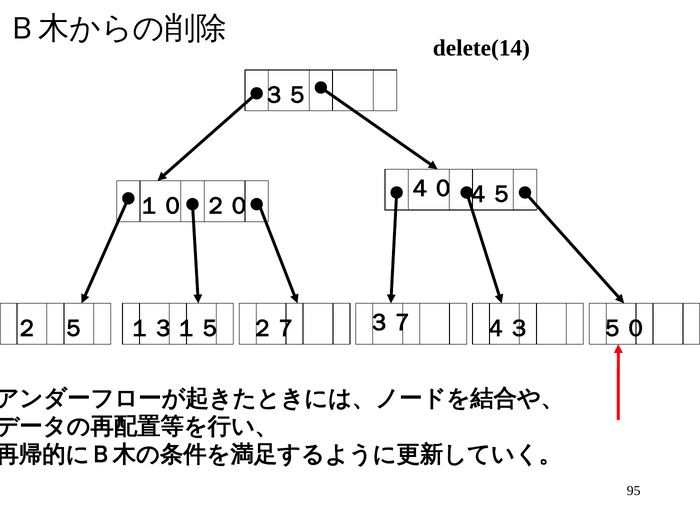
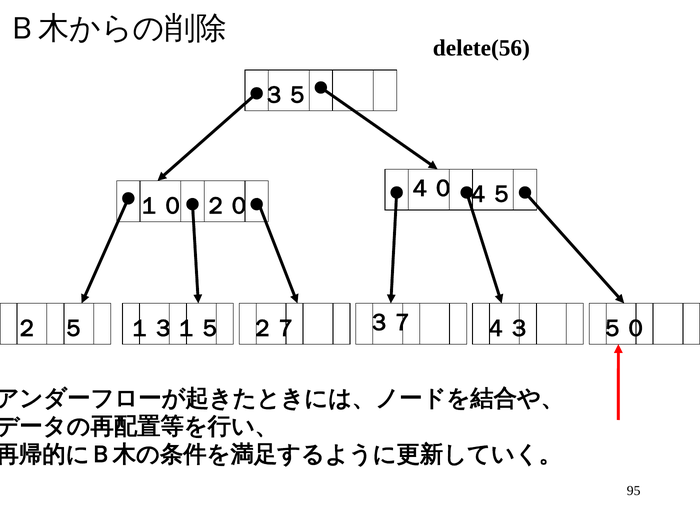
delete(14: delete(14 -> delete(56 (481, 48)
